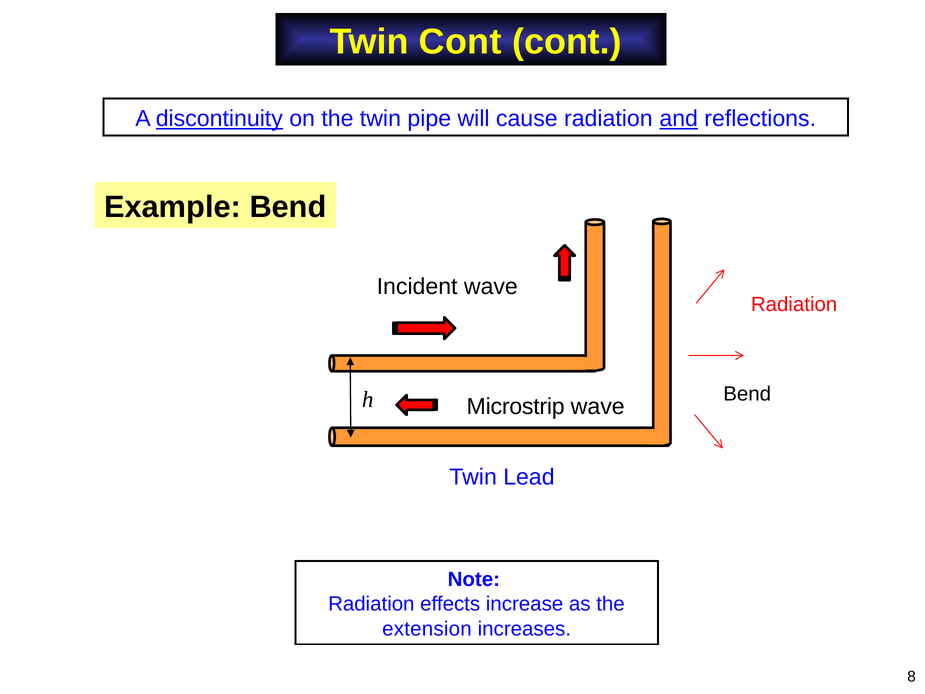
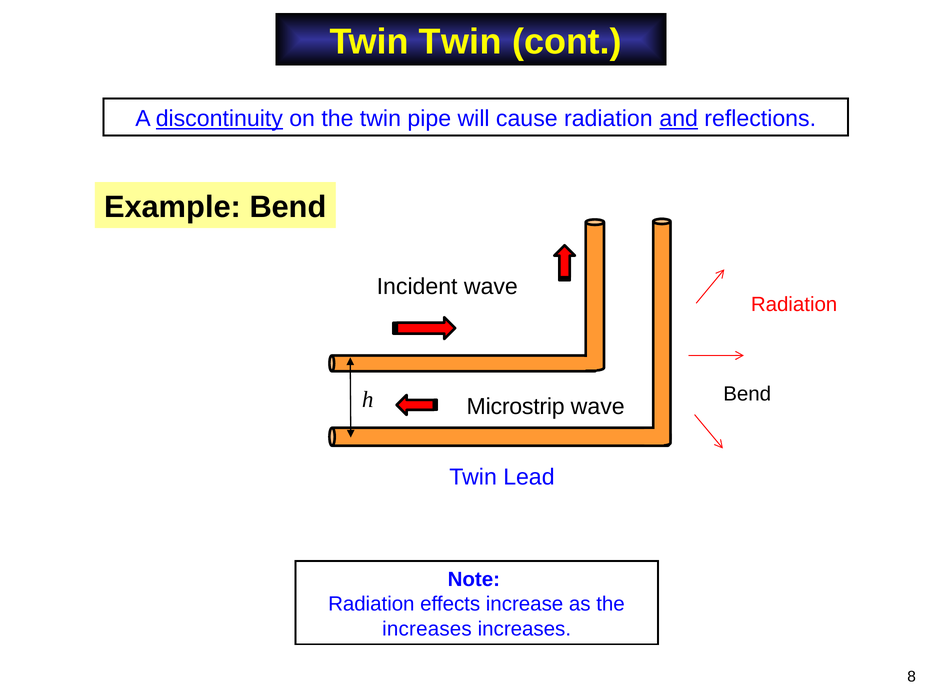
Twin Cont: Cont -> Twin (460, 42)
extension: extension -> increases (427, 629)
